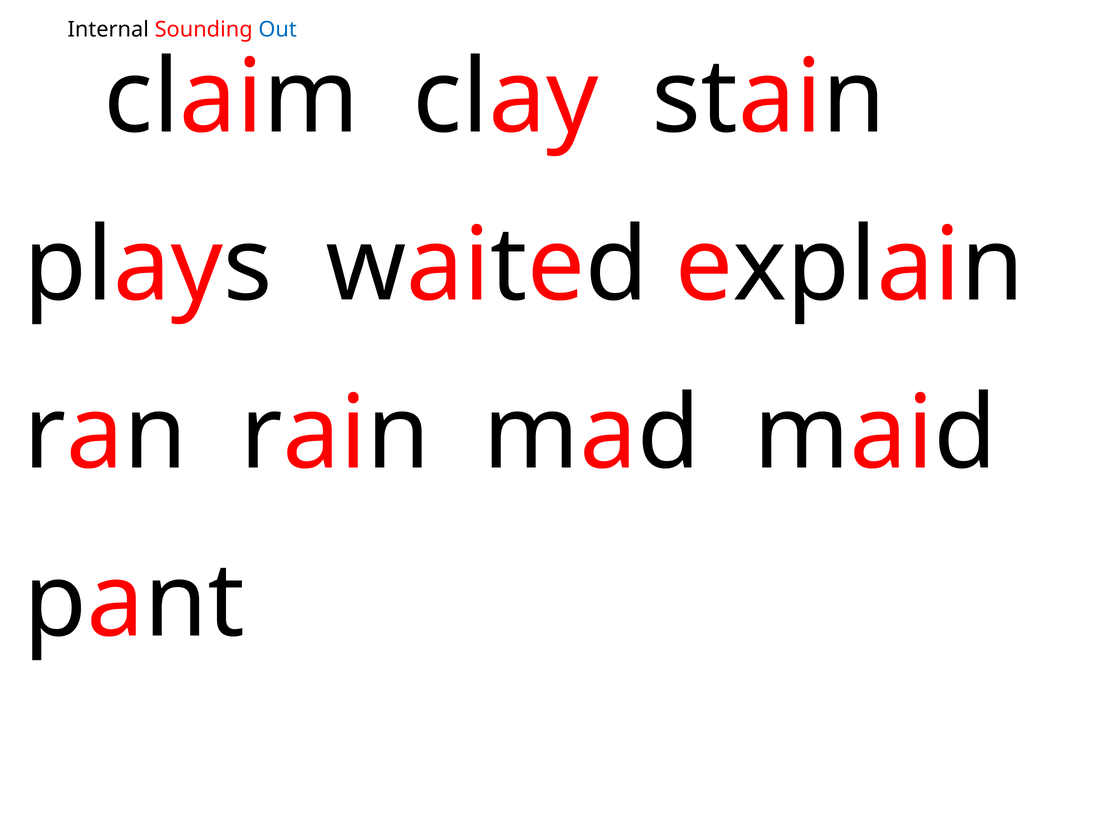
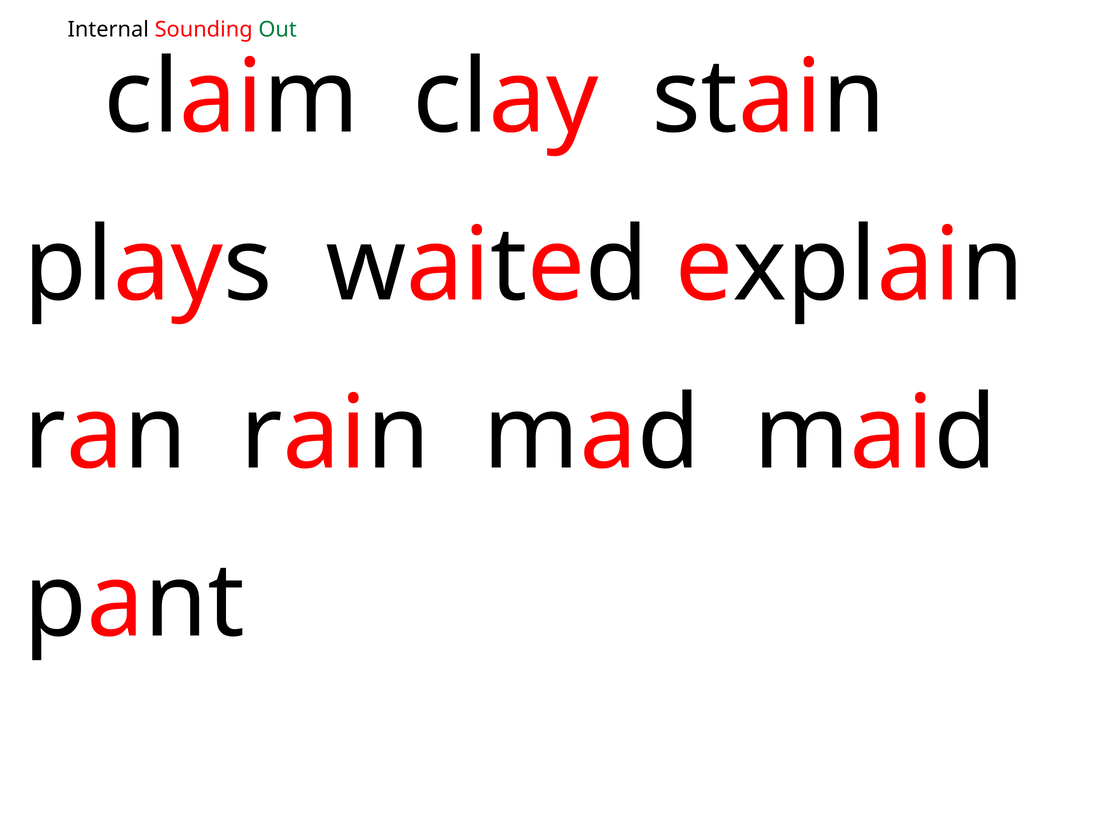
Out colour: blue -> green (278, 30)
